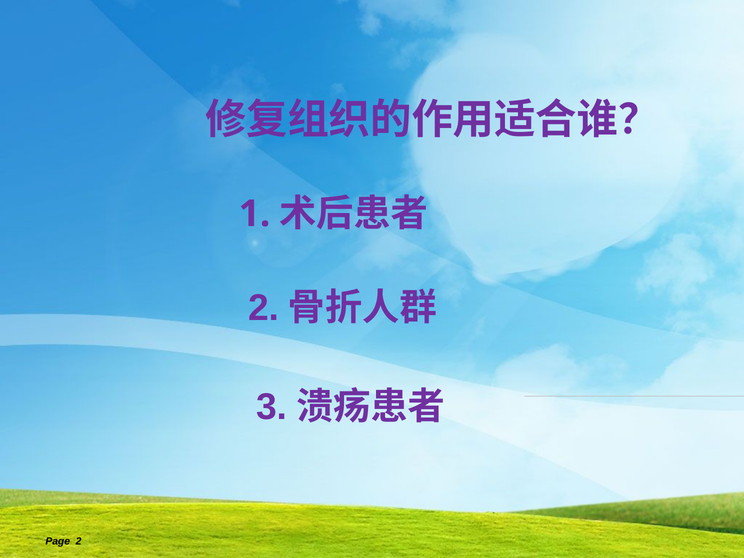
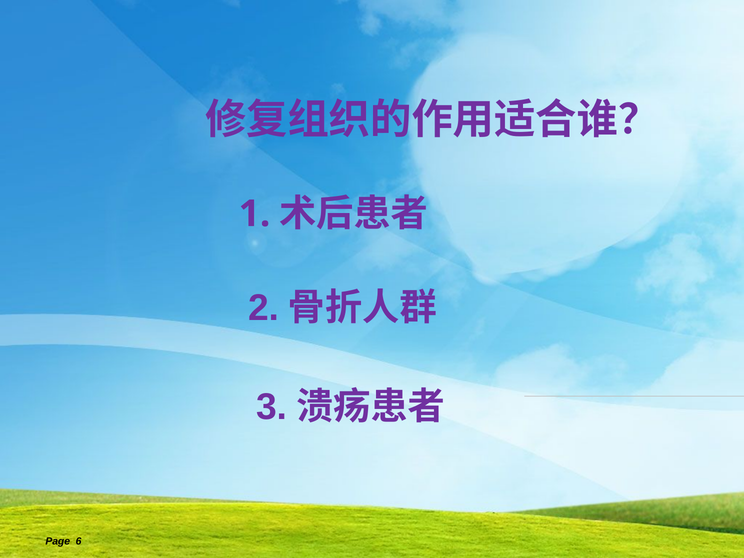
2: 2 -> 6 (79, 541)
